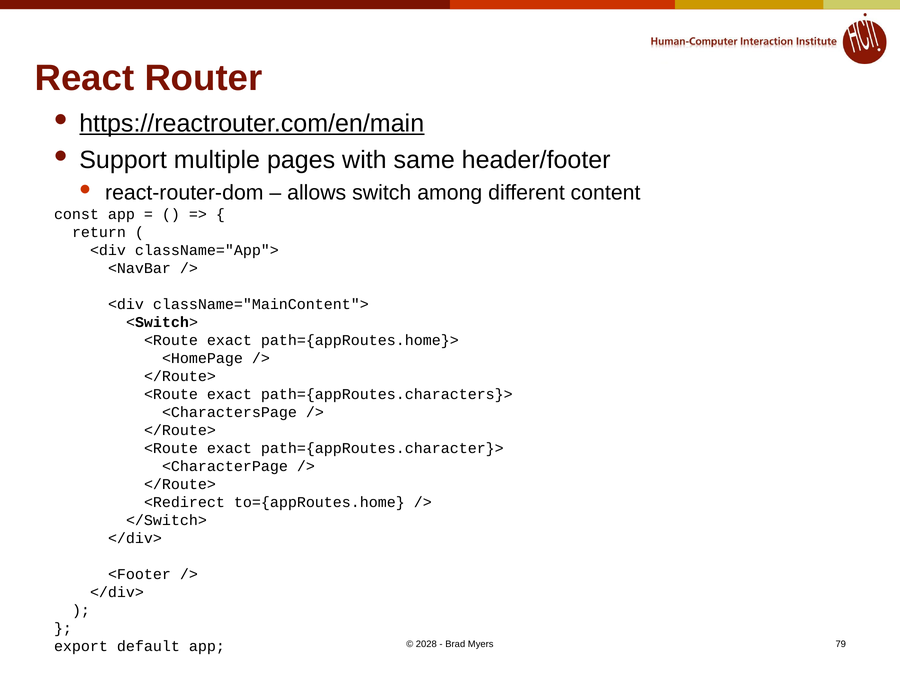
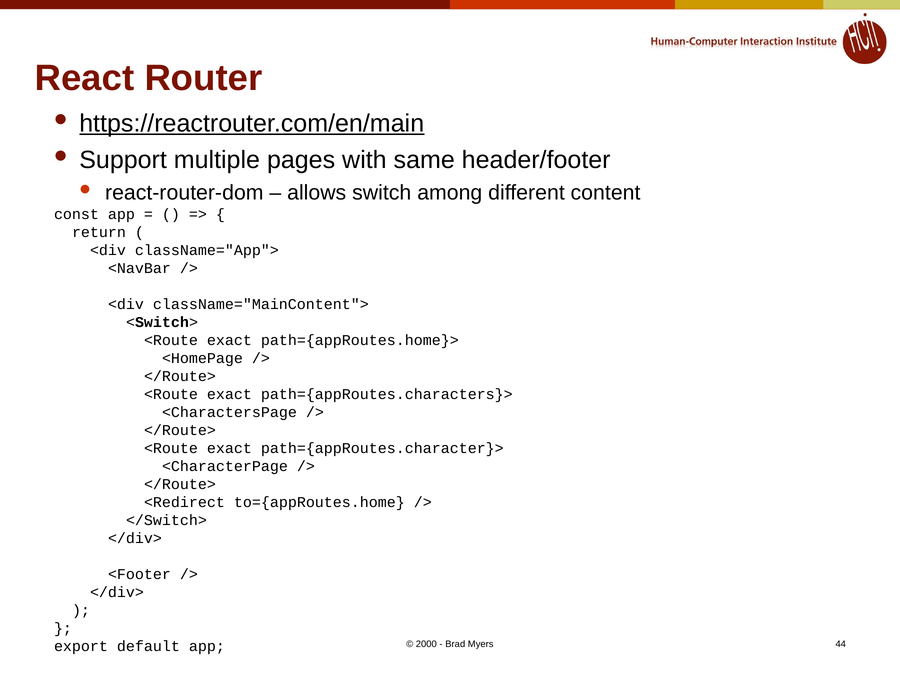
2028: 2028 -> 2000 (426, 644)
79: 79 -> 44 (841, 644)
